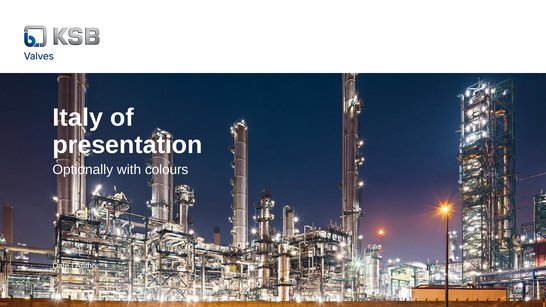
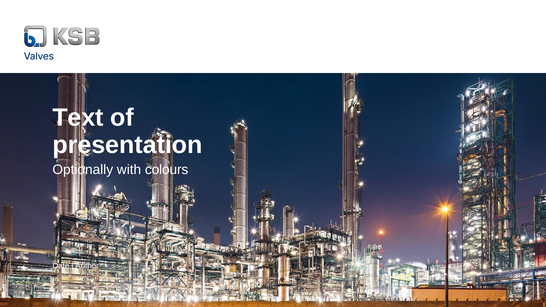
Italy: Italy -> Text (78, 118)
